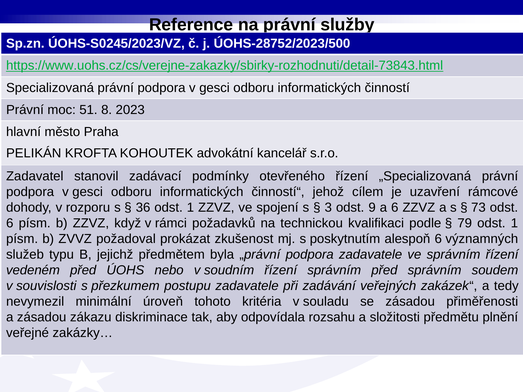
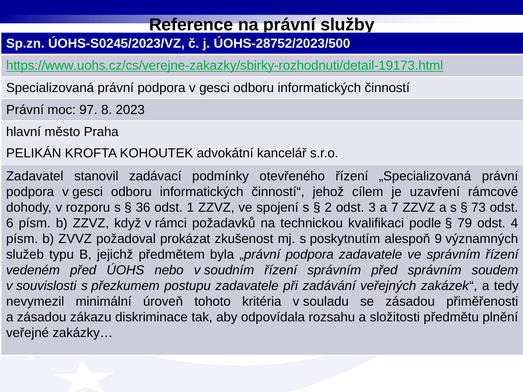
https://www.uohs.cz/cs/verejne-zakazky/sbirky-rozhodnuti/detail-73843.html: https://www.uohs.cz/cs/verejne-zakazky/sbirky-rozhodnuti/detail-73843.html -> https://www.uohs.cz/cs/verejne-zakazky/sbirky-rozhodnuti/detail-19173.html (225, 66)
51: 51 -> 97 (88, 110)
3: 3 -> 2 (328, 208)
9: 9 -> 3 (372, 208)
a 6: 6 -> 7 (395, 208)
79 odst 1: 1 -> 4 (514, 223)
alespoň 6: 6 -> 9 (438, 239)
